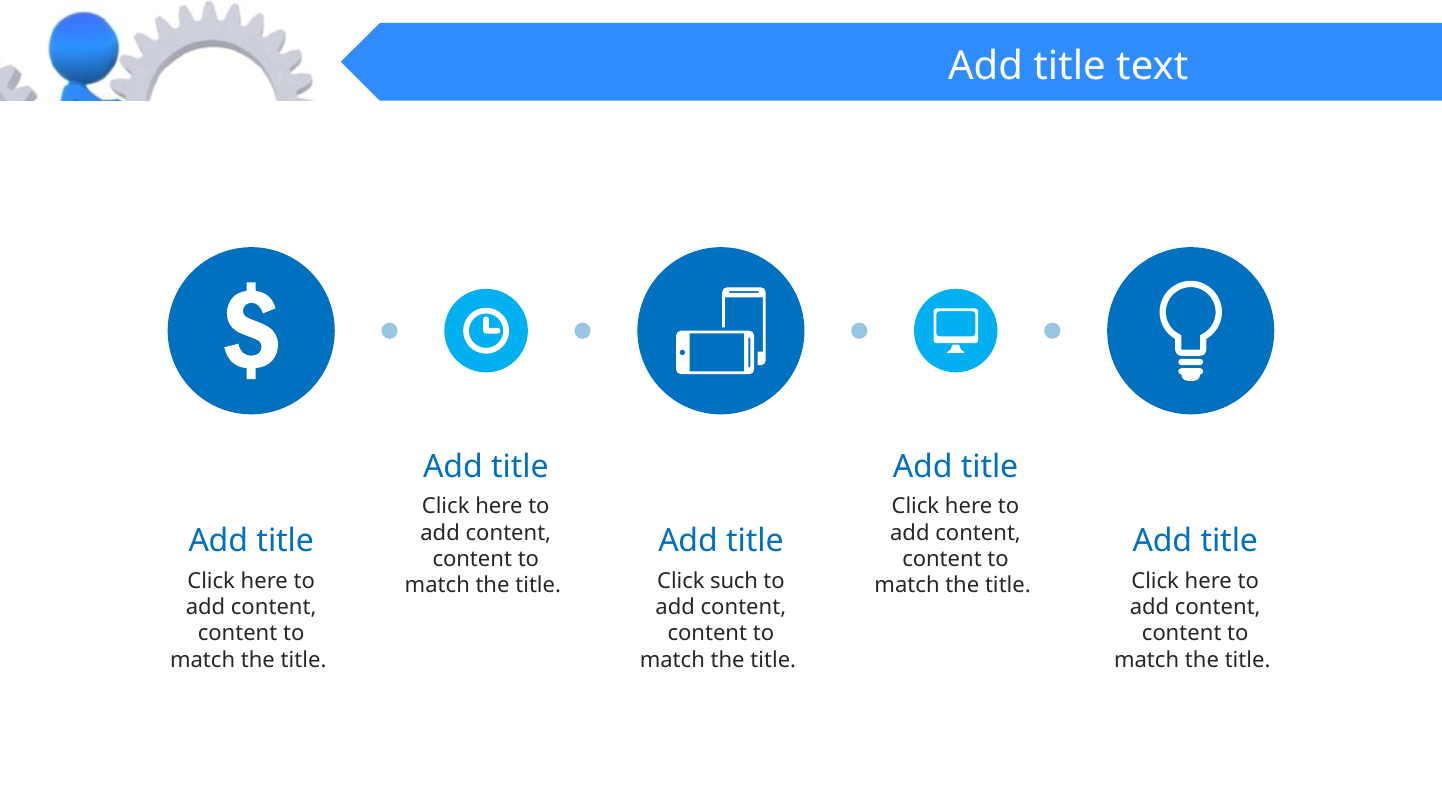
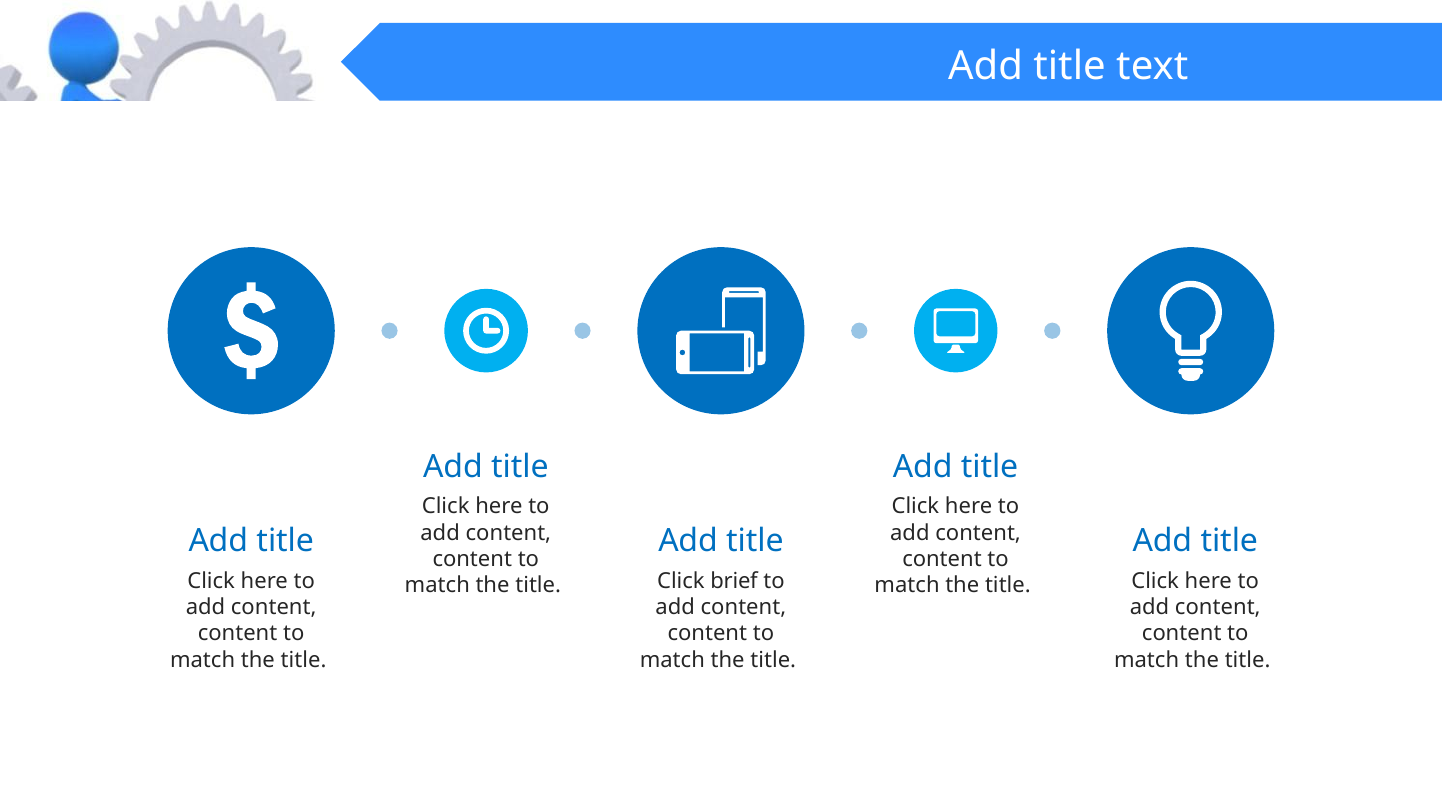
such: such -> brief (734, 581)
